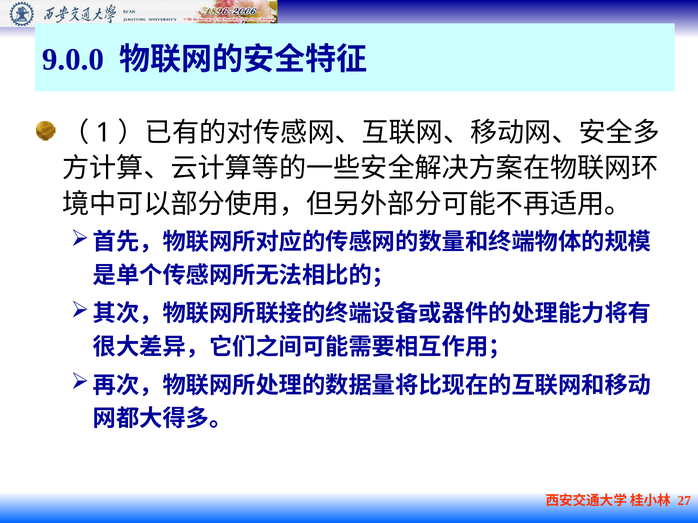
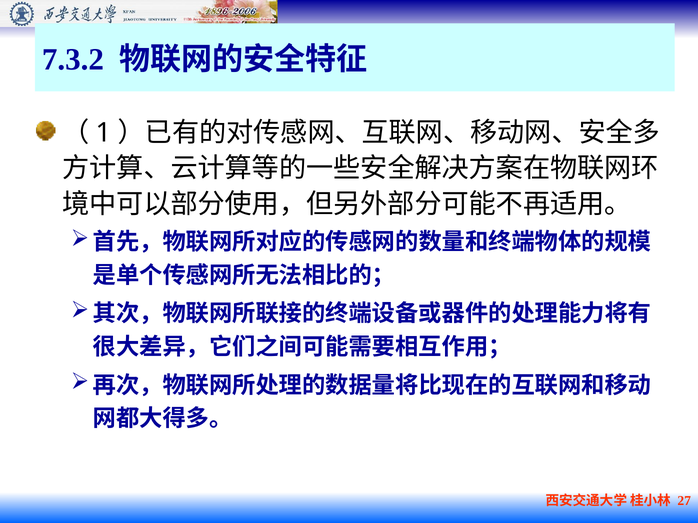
9.0.0: 9.0.0 -> 7.3.2 (73, 59)
